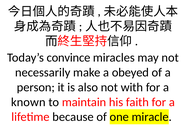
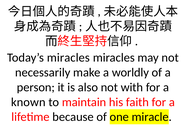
Today’s convince: convince -> miracles (68, 58)
obeyed: obeyed -> worldly (130, 73)
